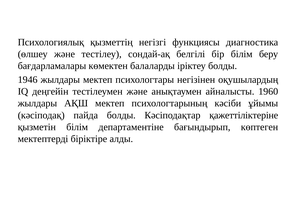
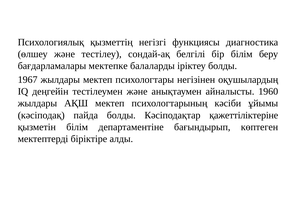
көмектен: көмектен -> мектепке (108, 66)
1946: 1946 -> 1967 (28, 80)
